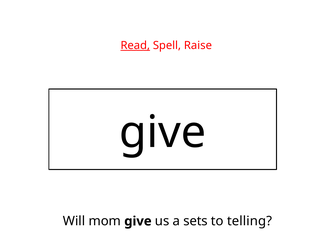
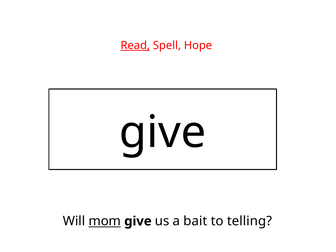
Raise: Raise -> Hope (198, 45)
mom underline: none -> present (105, 221)
sets: sets -> bait (195, 221)
